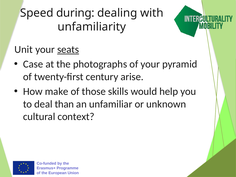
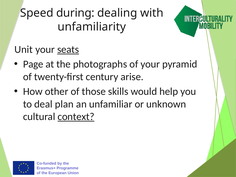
Case: Case -> Page (33, 64)
make: make -> other (57, 91)
than: than -> plan (64, 104)
context underline: none -> present (76, 117)
